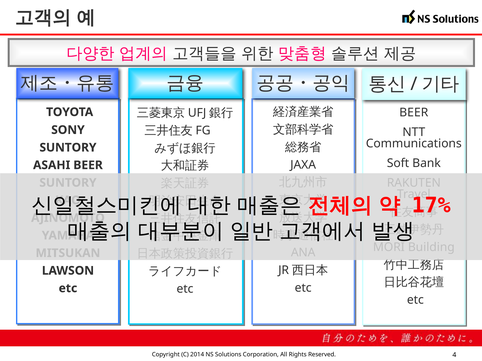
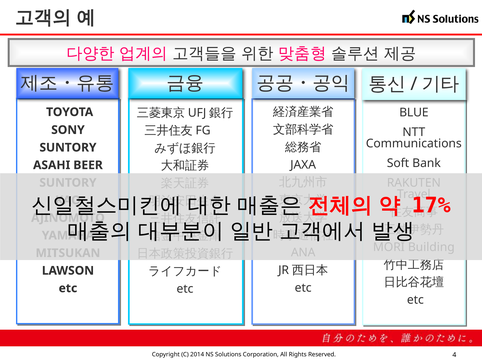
BEER: BEER -> BLUE (414, 113)
